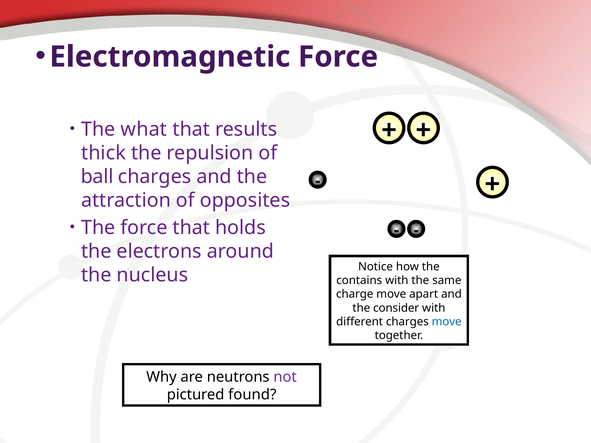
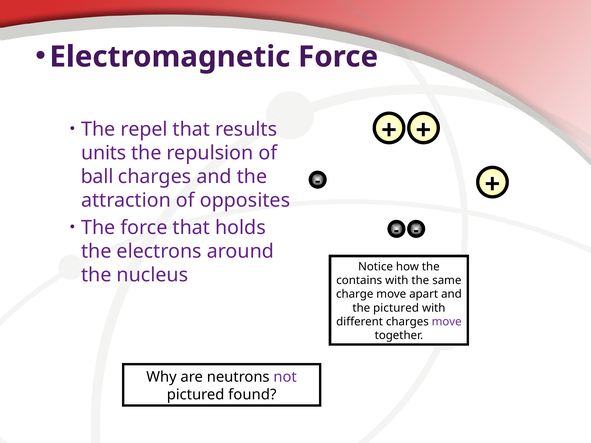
what: what -> repel (144, 129)
thick: thick -> units (104, 153)
the consider: consider -> pictured (396, 308)
move colour: blue -> purple (447, 322)
